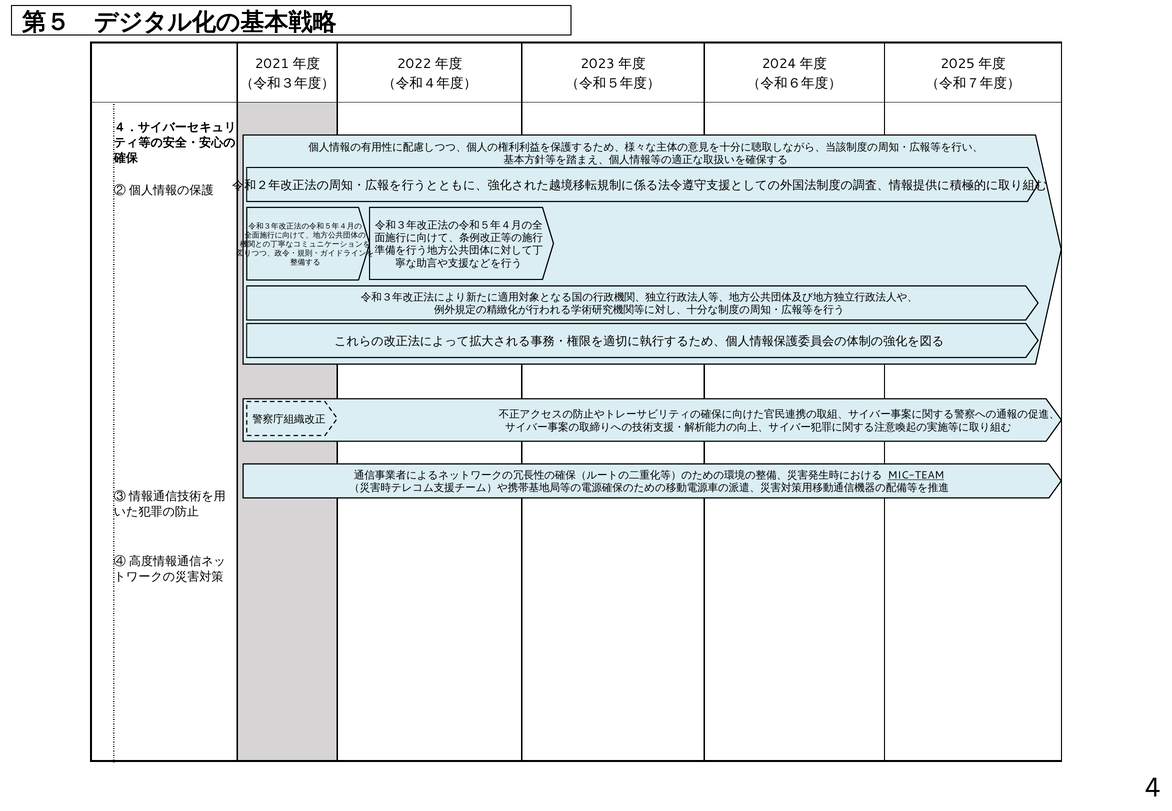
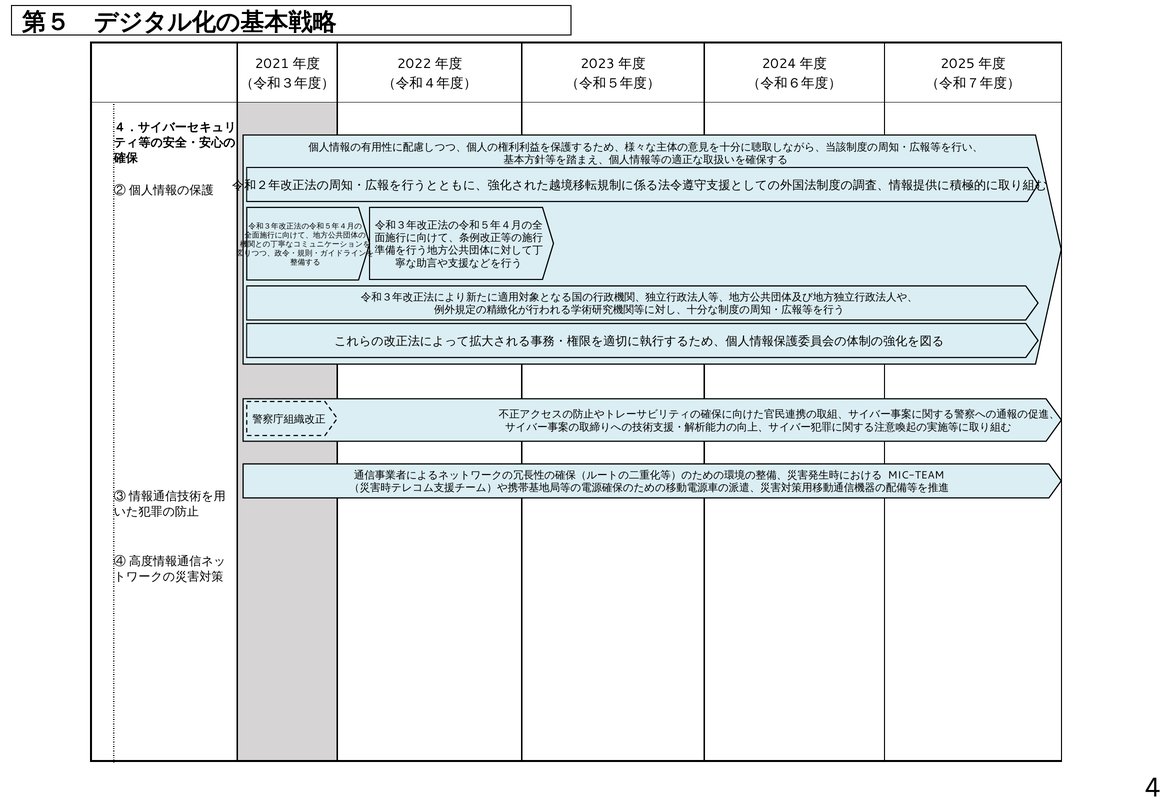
MIC-TEAM underline: present -> none (916, 476)
